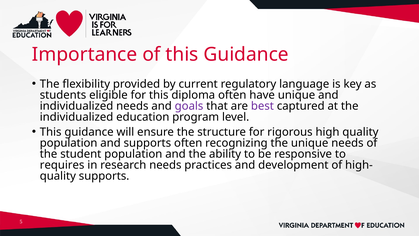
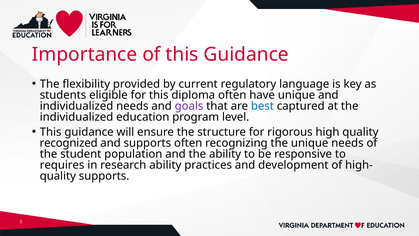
best colour: purple -> blue (262, 106)
population: population -> recognized (69, 143)
research needs: needs -> ability (165, 165)
